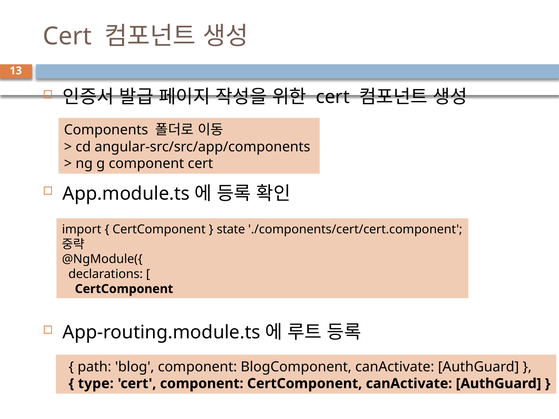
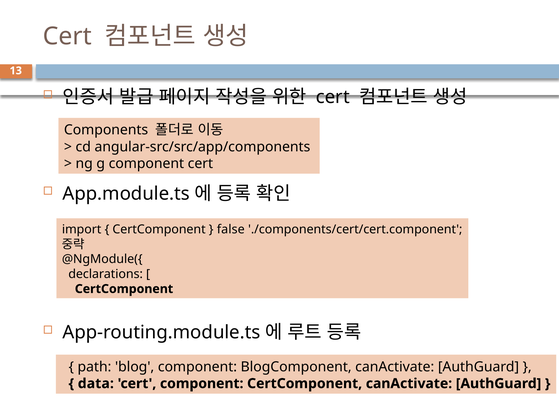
state: state -> false (231, 229)
type: type -> data (96, 384)
